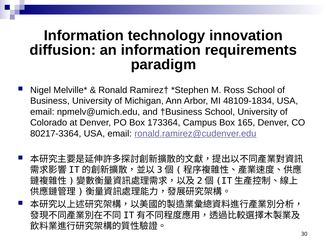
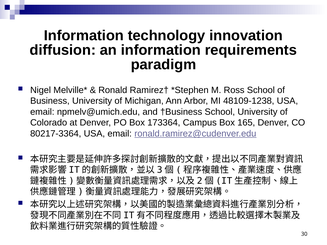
48109-1834: 48109-1834 -> 48109-1238 (249, 101)
